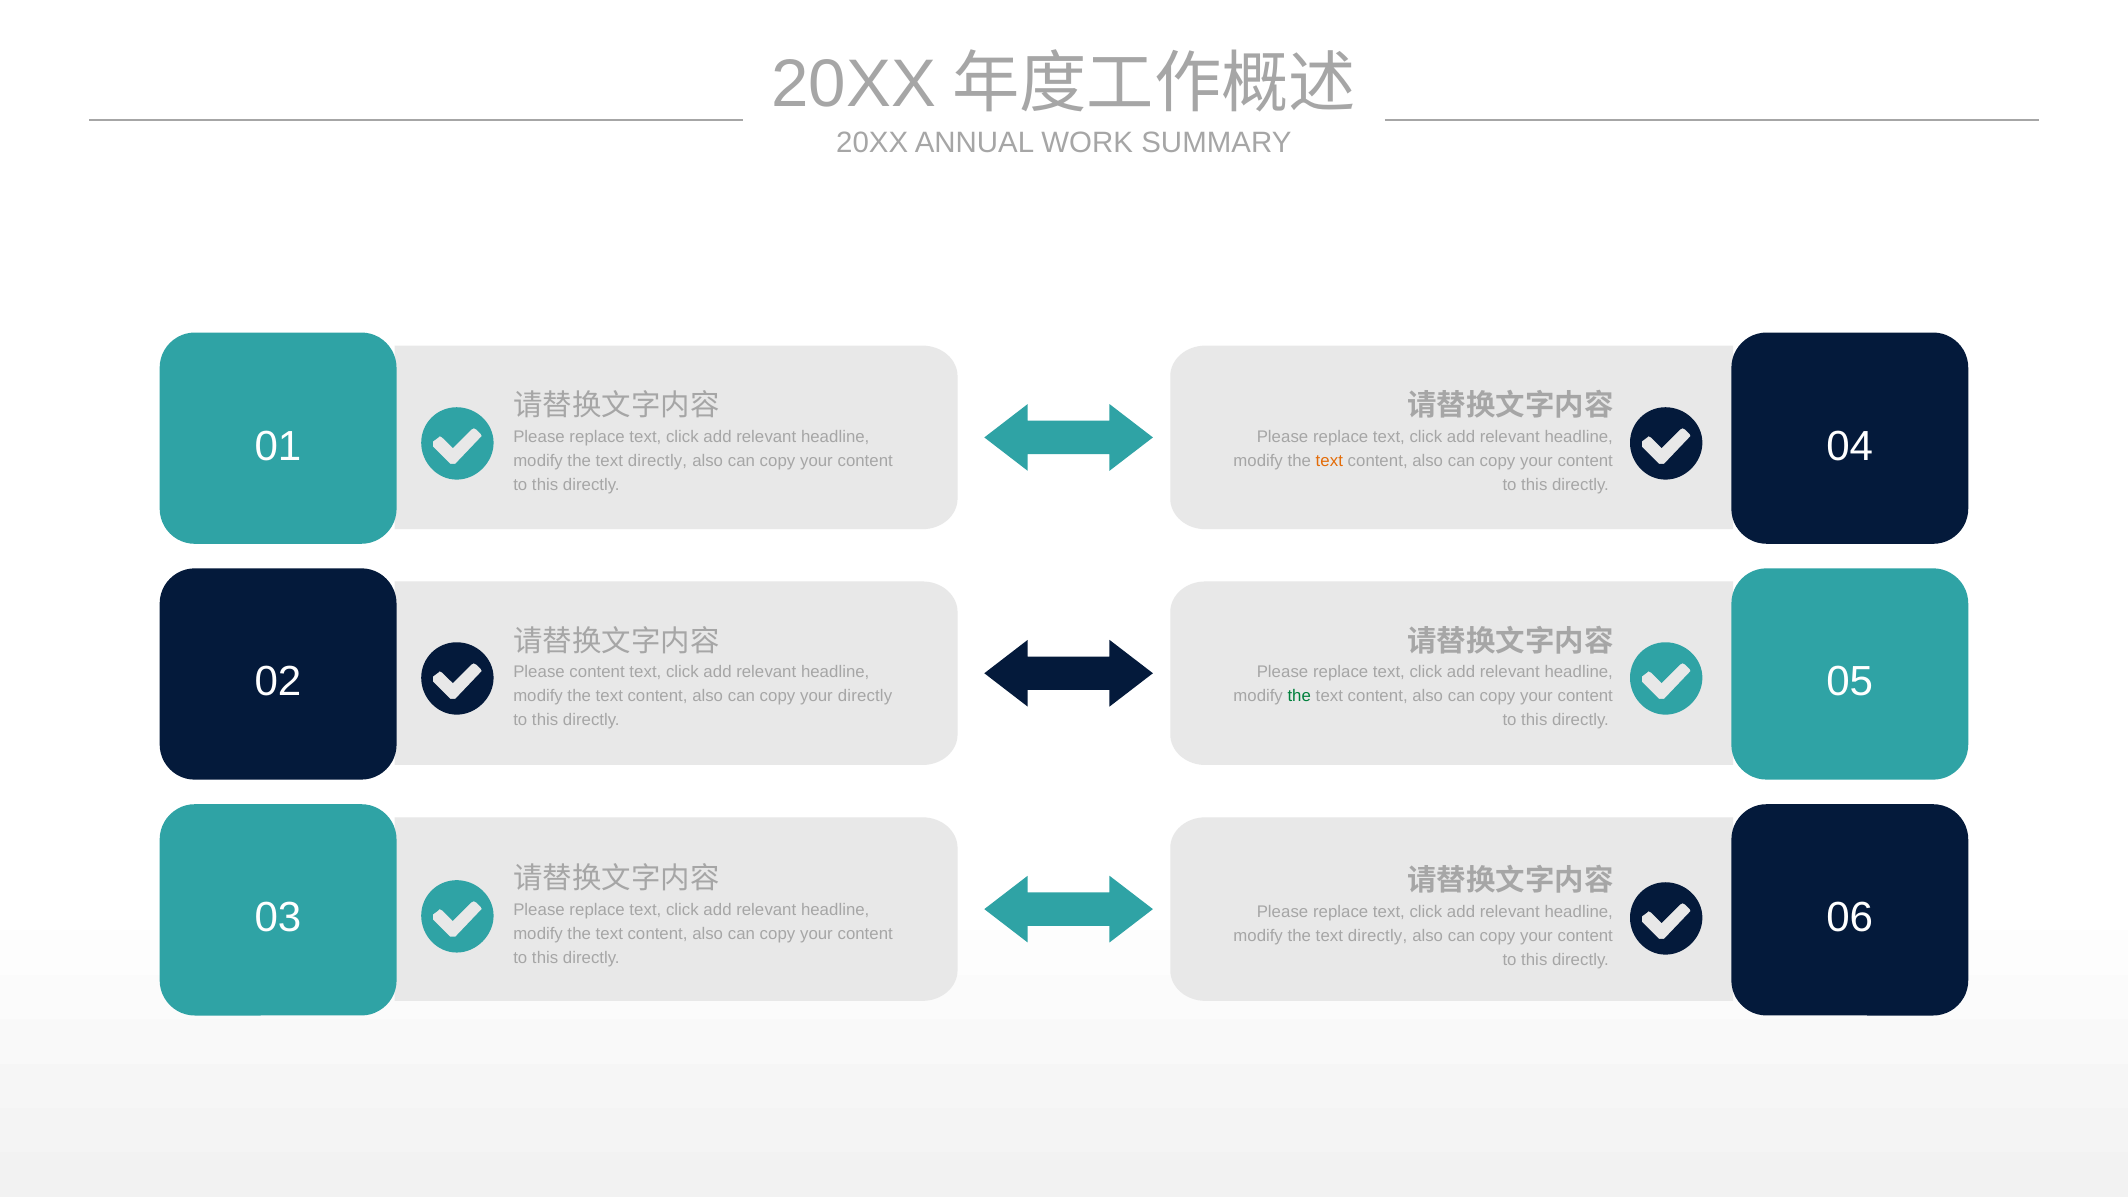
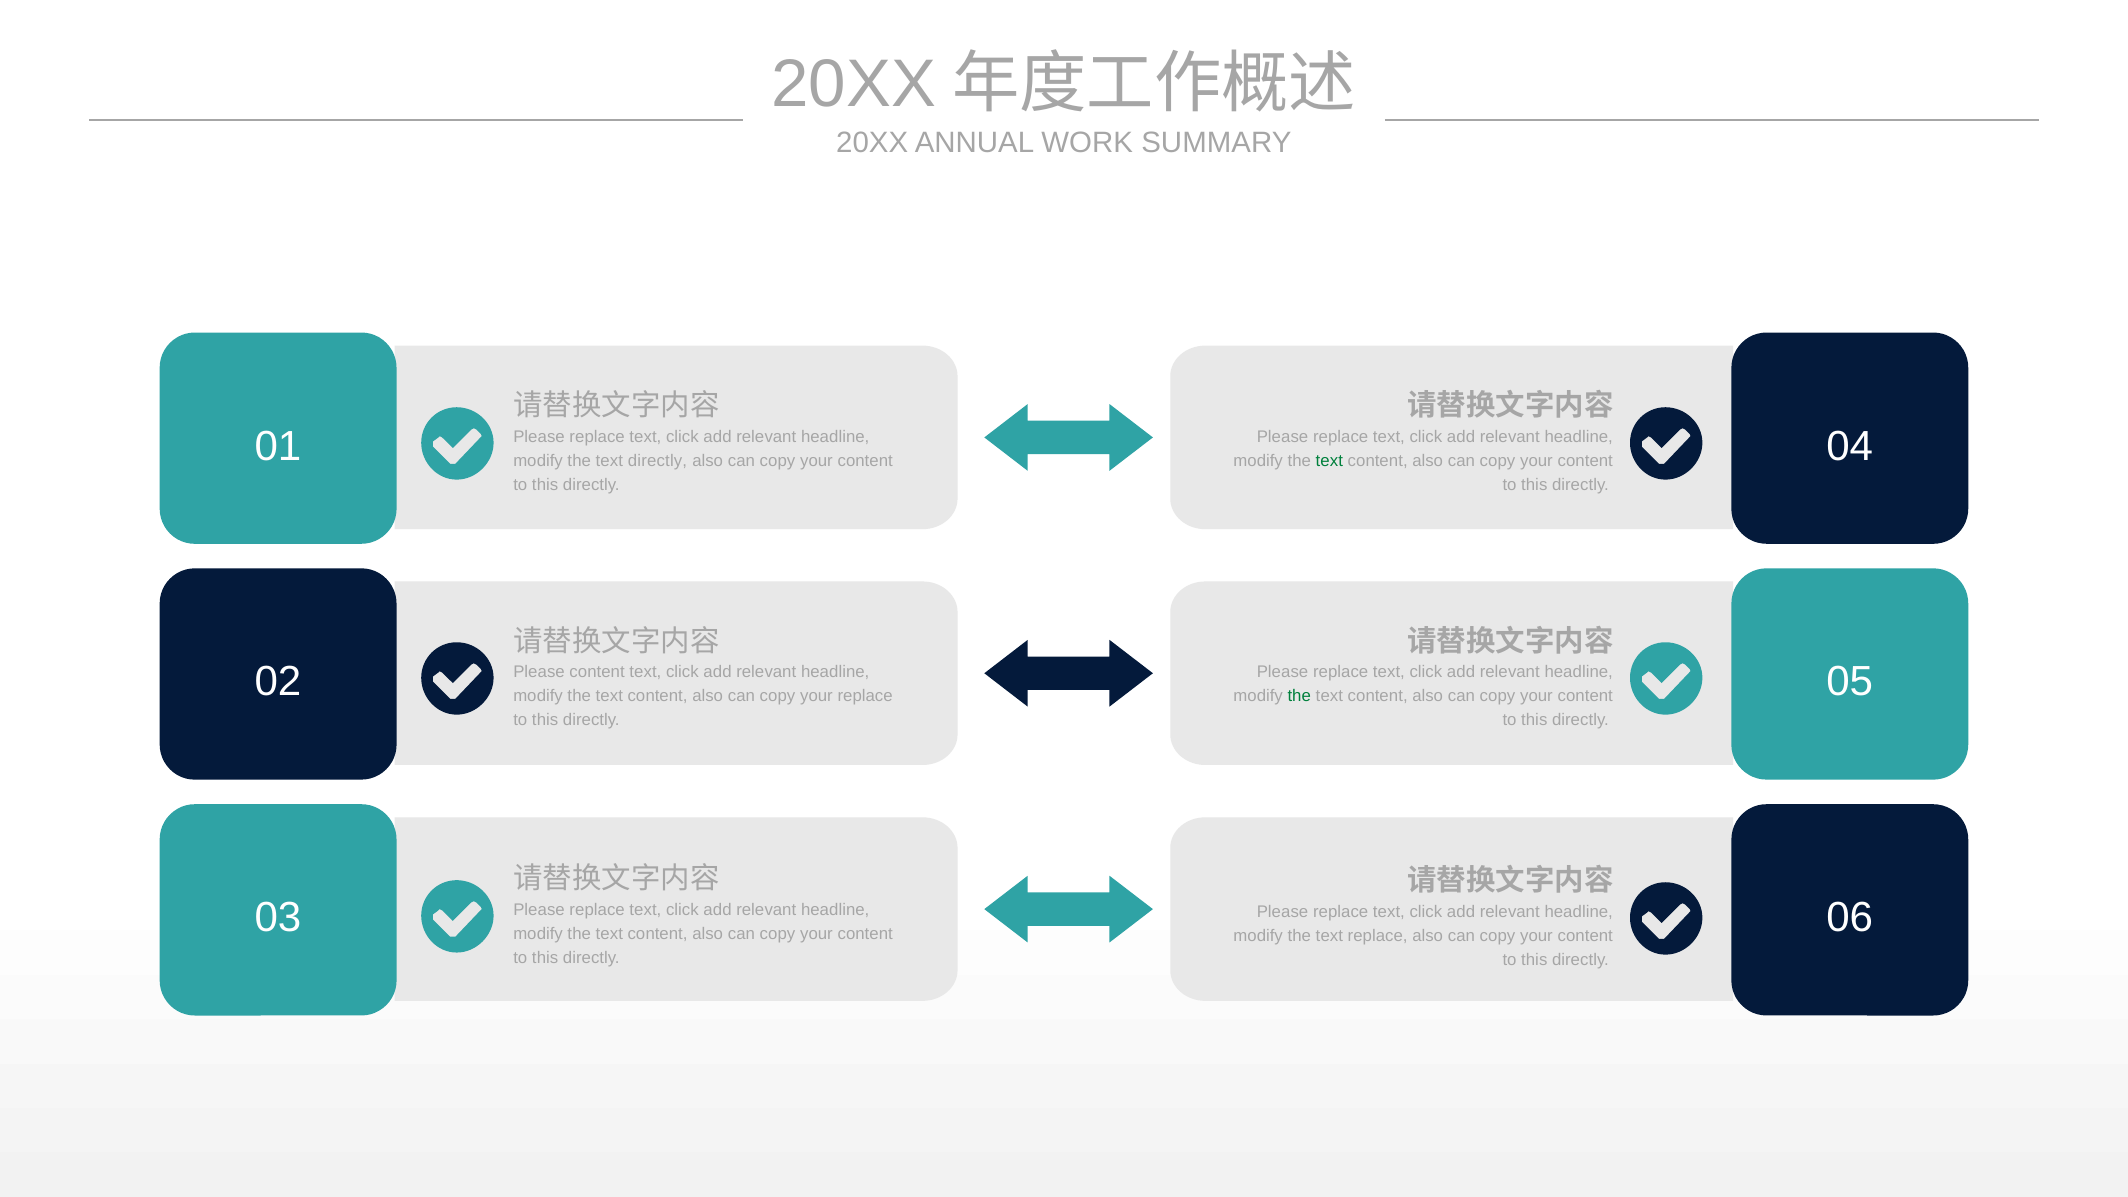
text colour: orange -> green (1329, 461)
your directly: directly -> replace (865, 696)
directly: directly -> replace (1378, 936)
